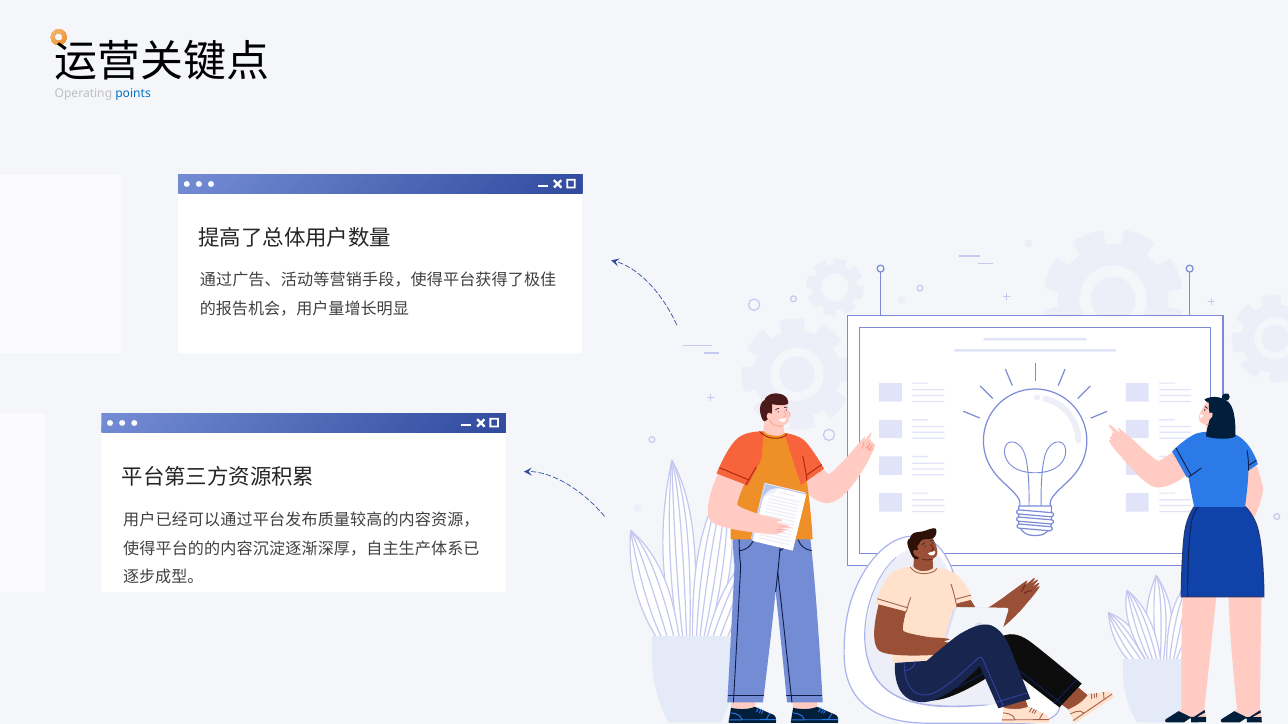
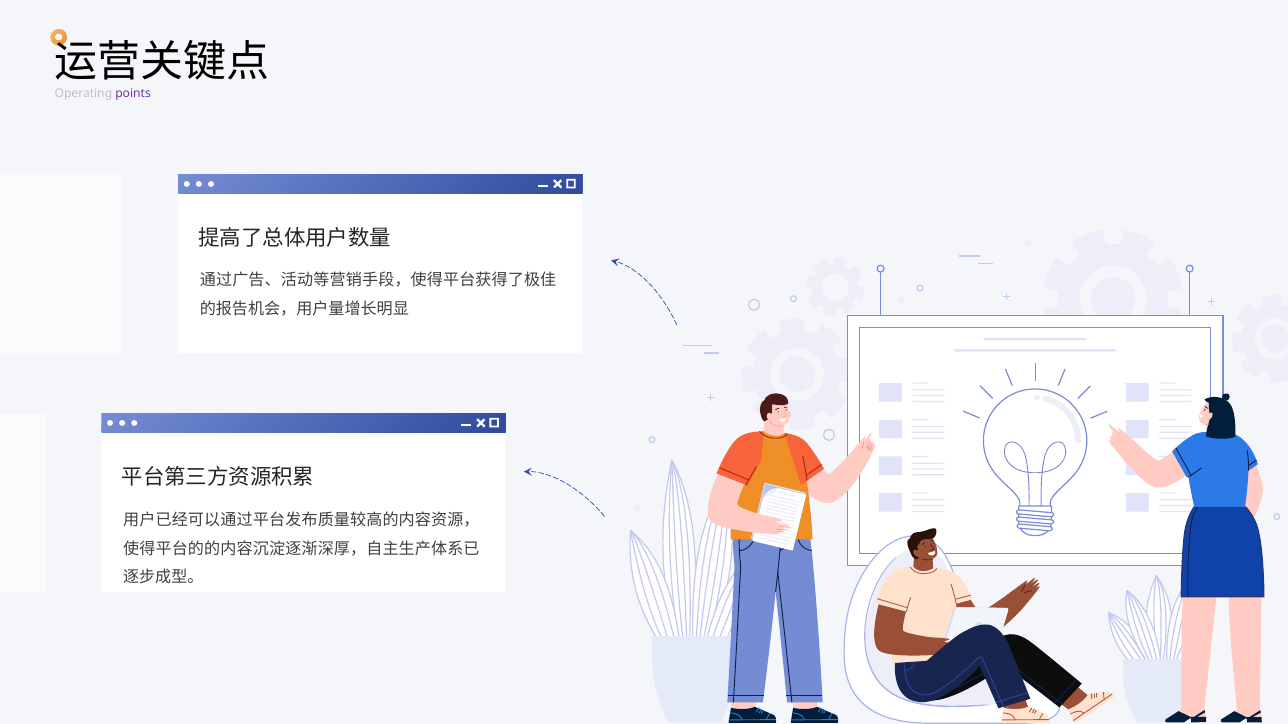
points colour: blue -> purple (133, 93)
